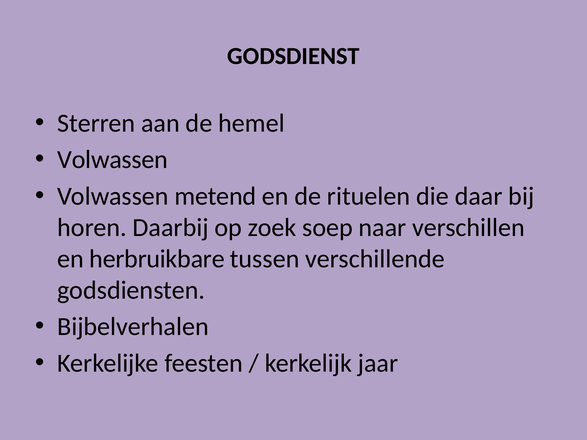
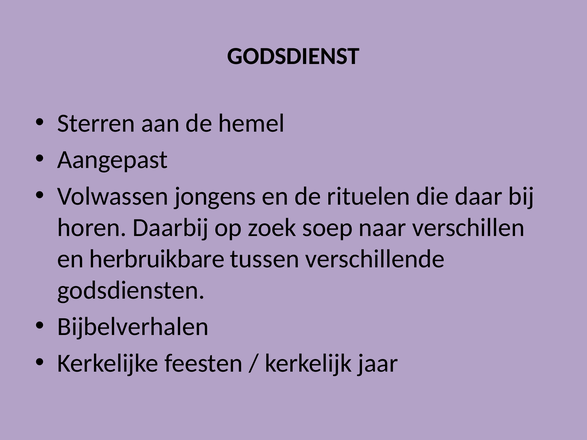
Volwassen: Volwassen -> Aangepast (113, 160)
metend: metend -> jongens (215, 196)
